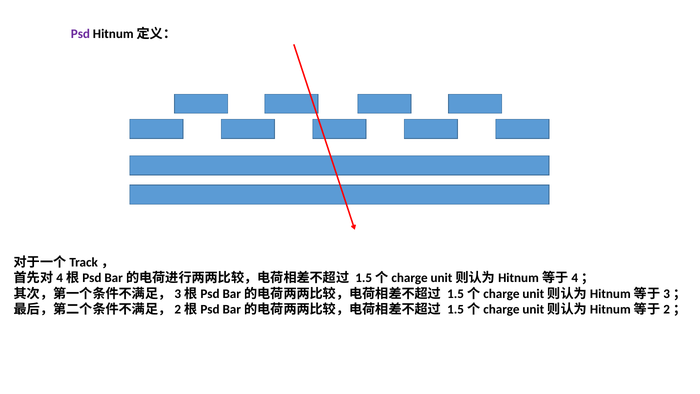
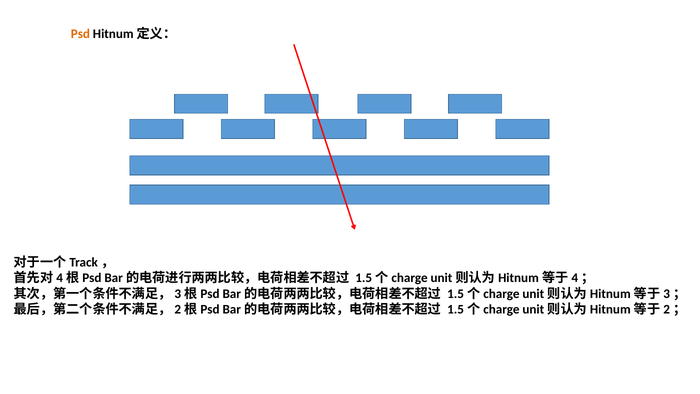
Psd colour: purple -> orange (80, 34)
